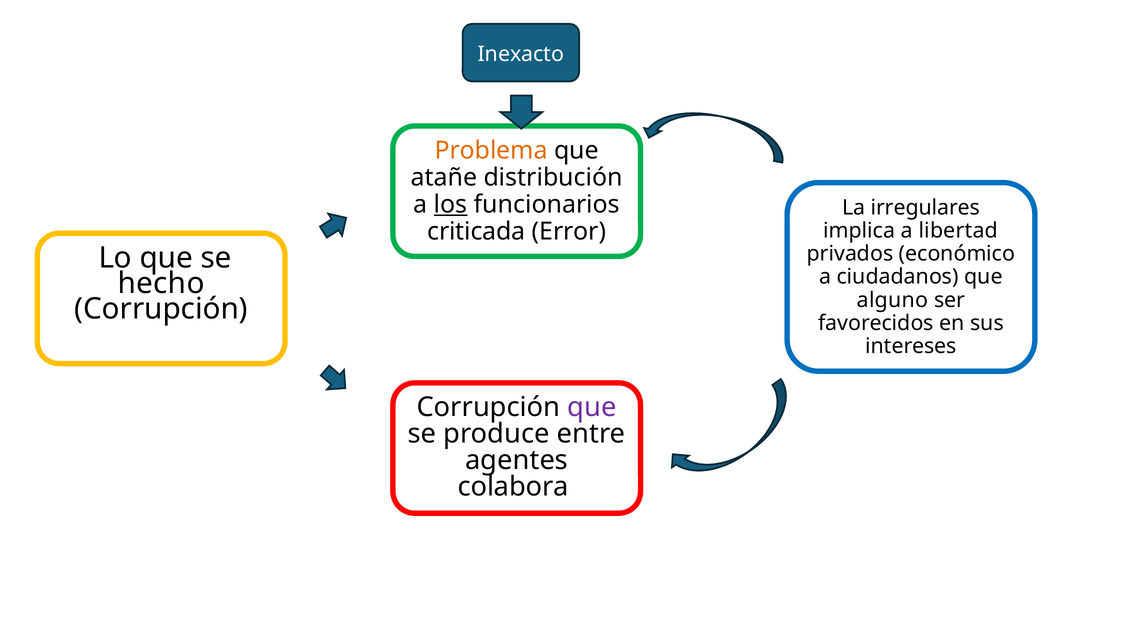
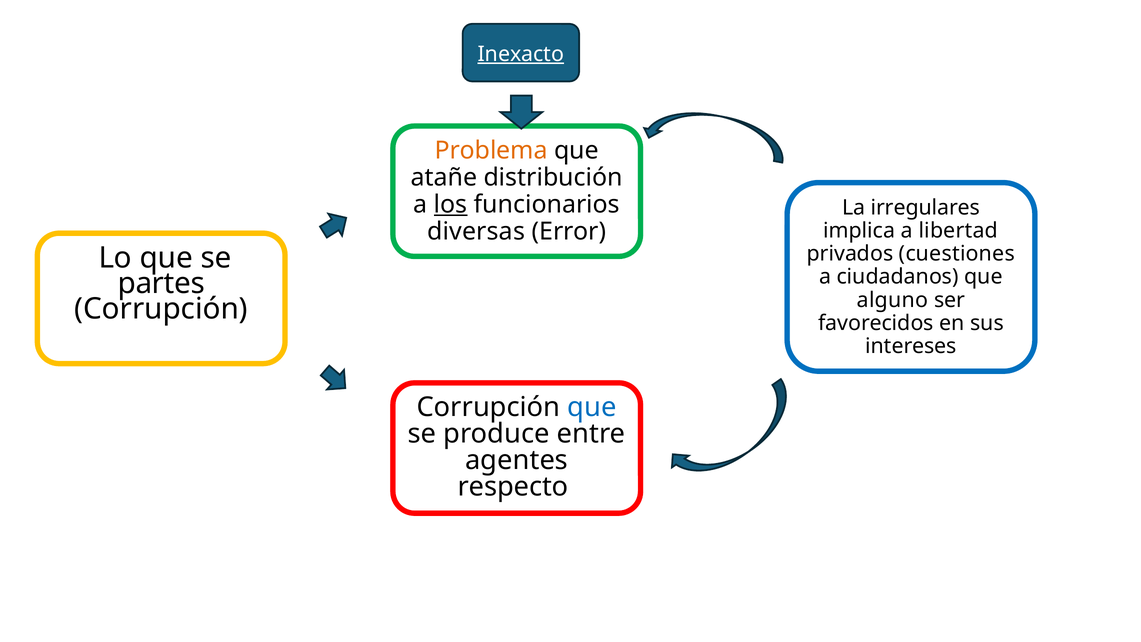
Inexacto underline: none -> present (521, 54)
criticada: criticada -> diversas (476, 231)
económico: económico -> cuestiones (957, 254)
hecho: hecho -> partes (161, 283)
que colour: purple -> blue (592, 407)
colabora: colabora -> respecto (513, 487)
